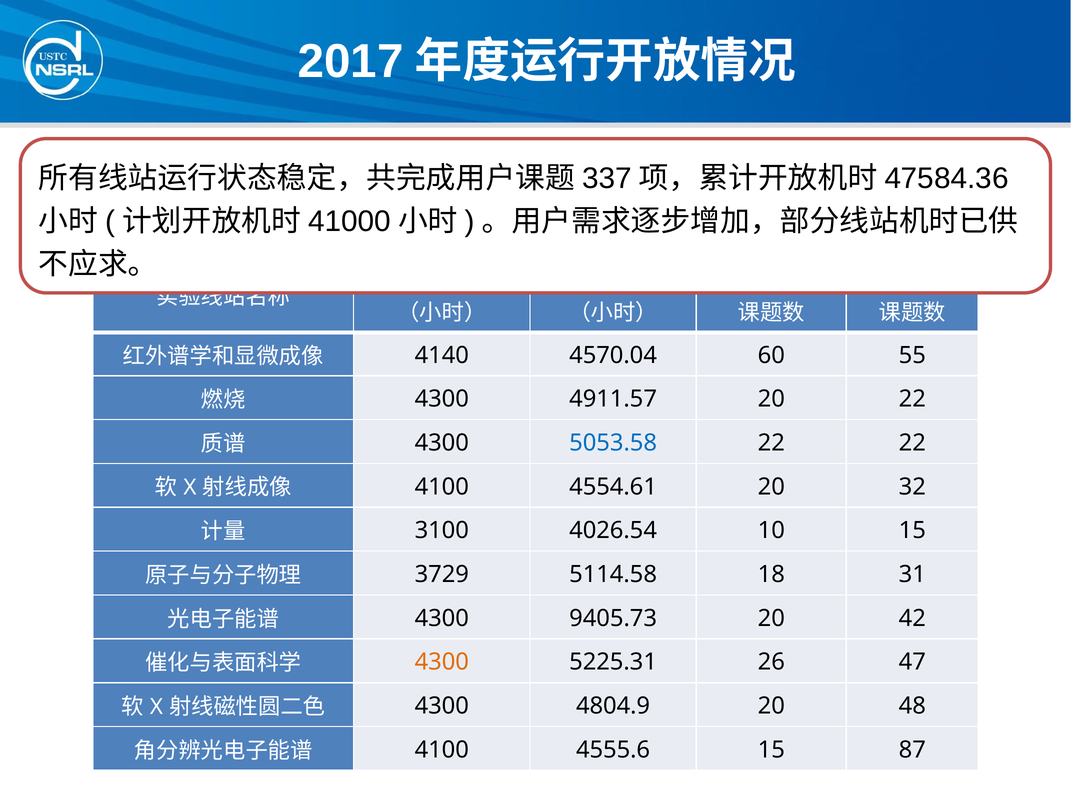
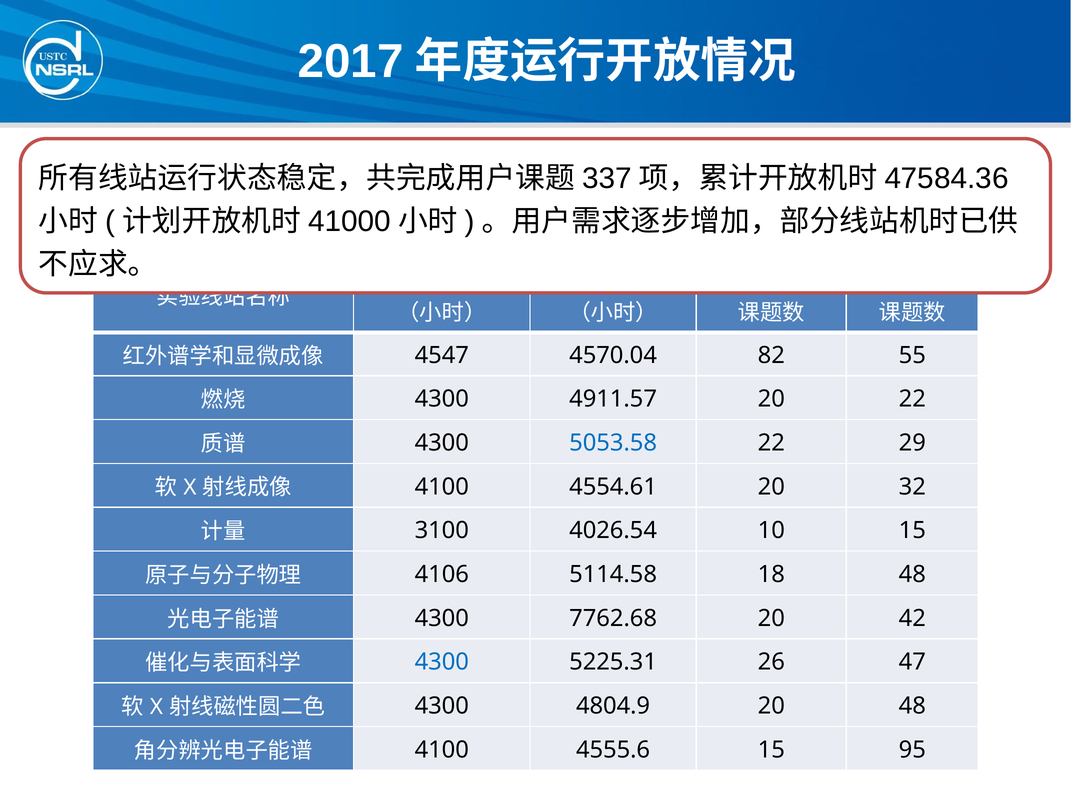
4140: 4140 -> 4547 (442, 355)
60: 60 -> 82 (771, 355)
22 22: 22 -> 29 (912, 442)
3729: 3729 -> 4106 (442, 574)
18 31: 31 -> 48 (912, 574)
9405.73: 9405.73 -> 7762.68 (613, 618)
4300 colour: orange -> blue (442, 661)
87: 87 -> 95 (912, 749)
